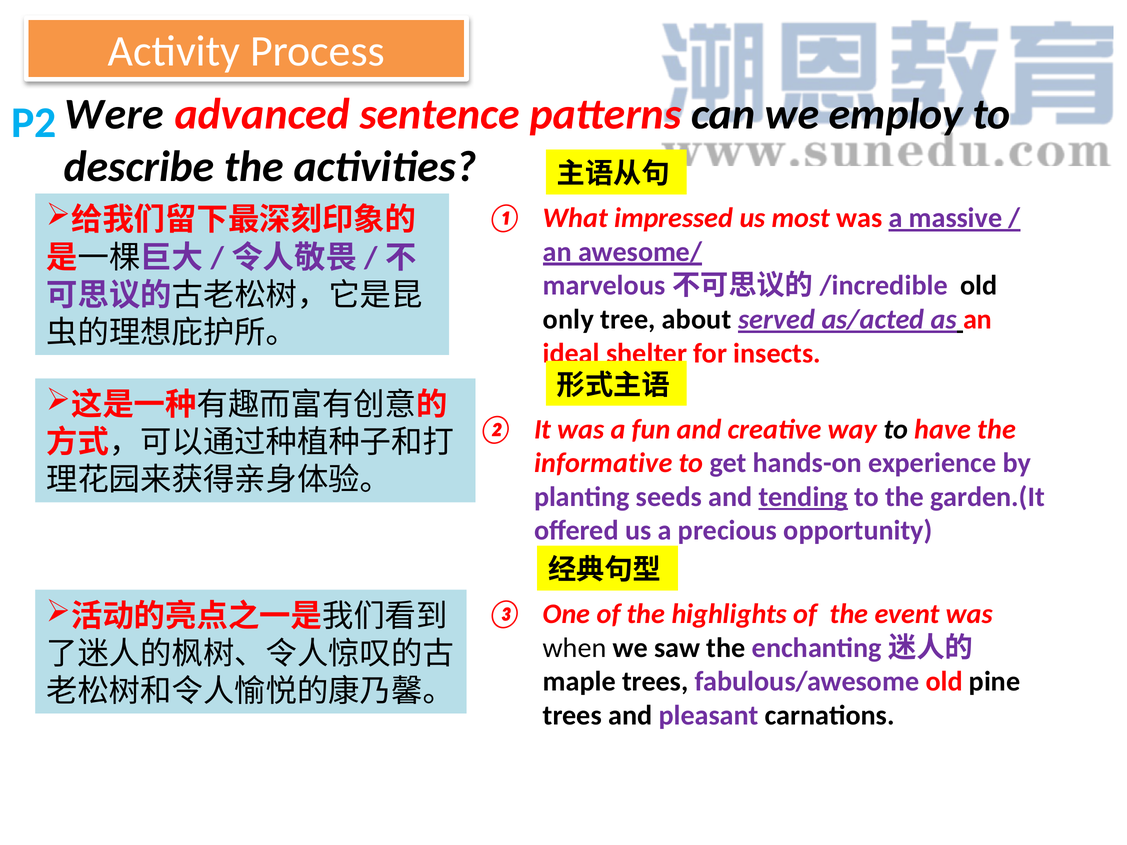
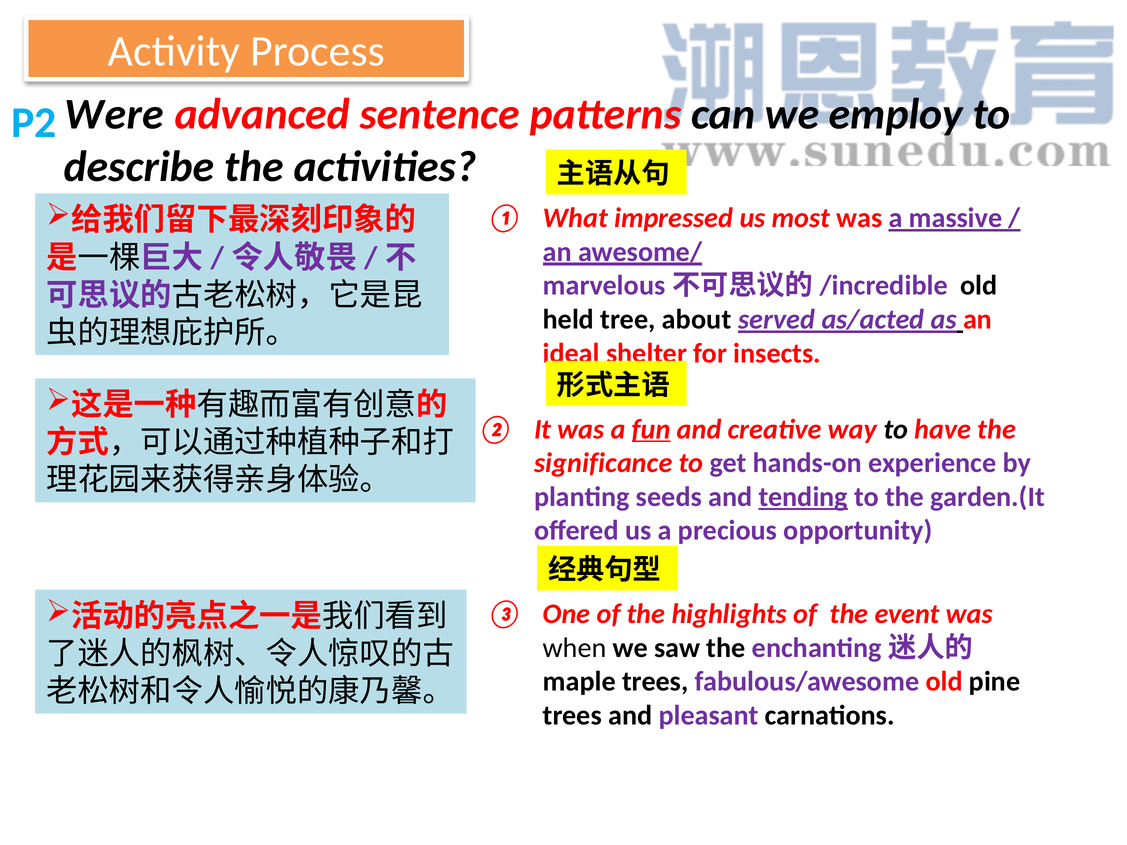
only: only -> held (568, 320)
fun underline: none -> present (651, 429)
informative: informative -> significance (603, 463)
